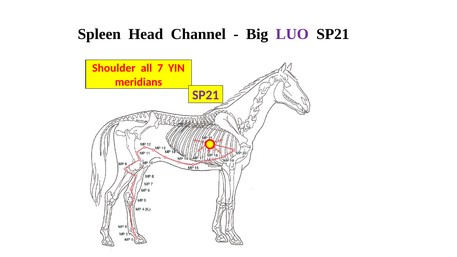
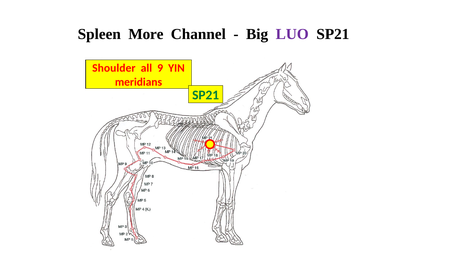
Head: Head -> More (146, 34)
7: 7 -> 9 (160, 68)
SP21 colour: purple -> green (206, 95)
